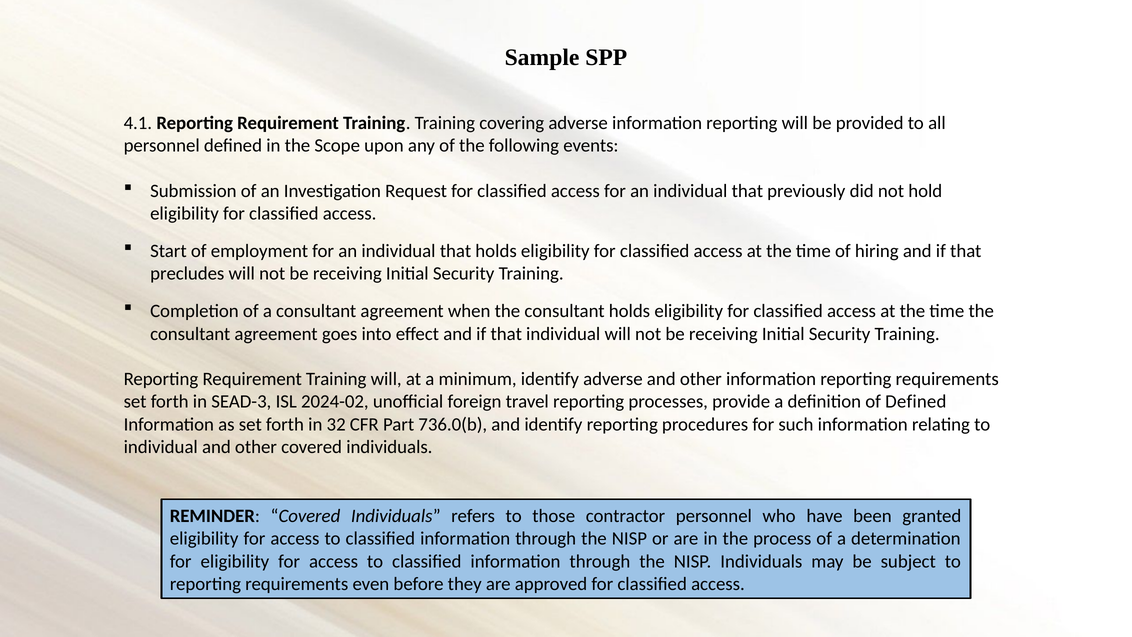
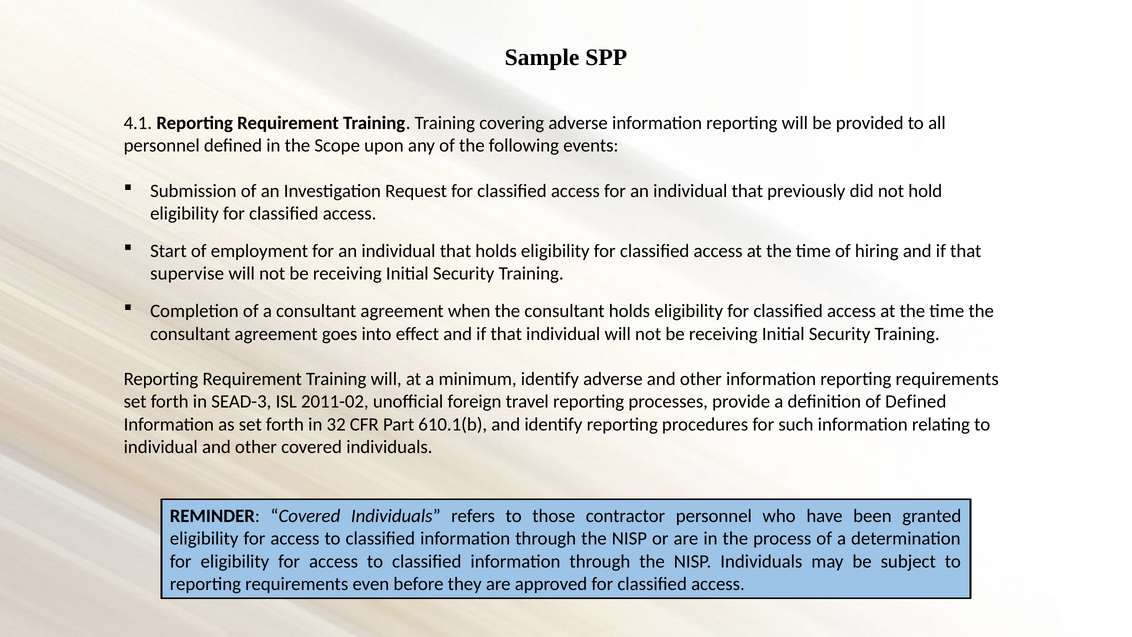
precludes: precludes -> supervise (187, 274)
2024-02: 2024-02 -> 2011-02 (335, 402)
736.0(b: 736.0(b -> 610.1(b (453, 424)
